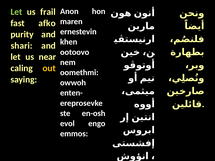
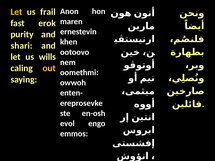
Let colour: light green -> yellow (16, 12)
afko: afko -> erok (47, 23)
near: near -> wills (47, 57)
